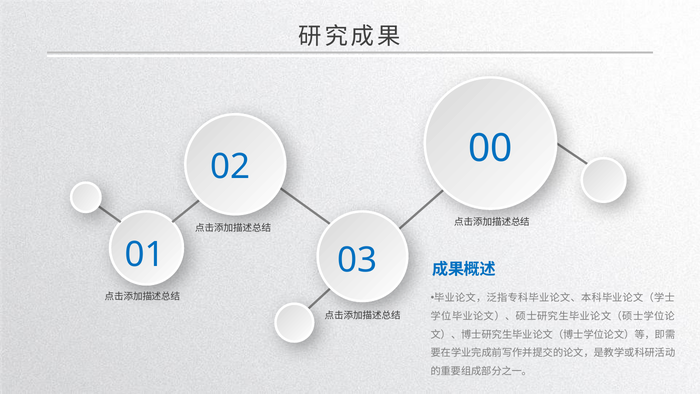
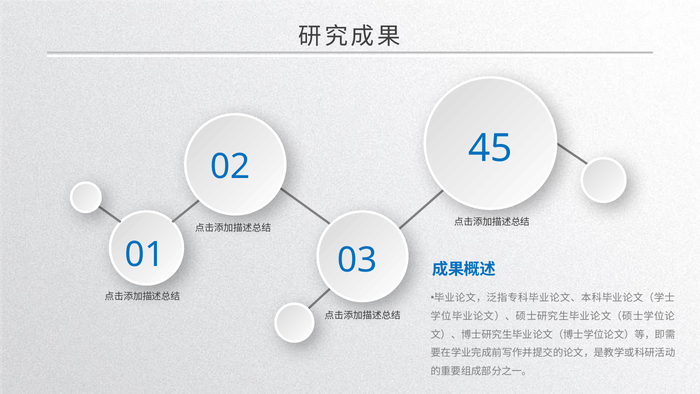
00: 00 -> 45 (490, 148)
